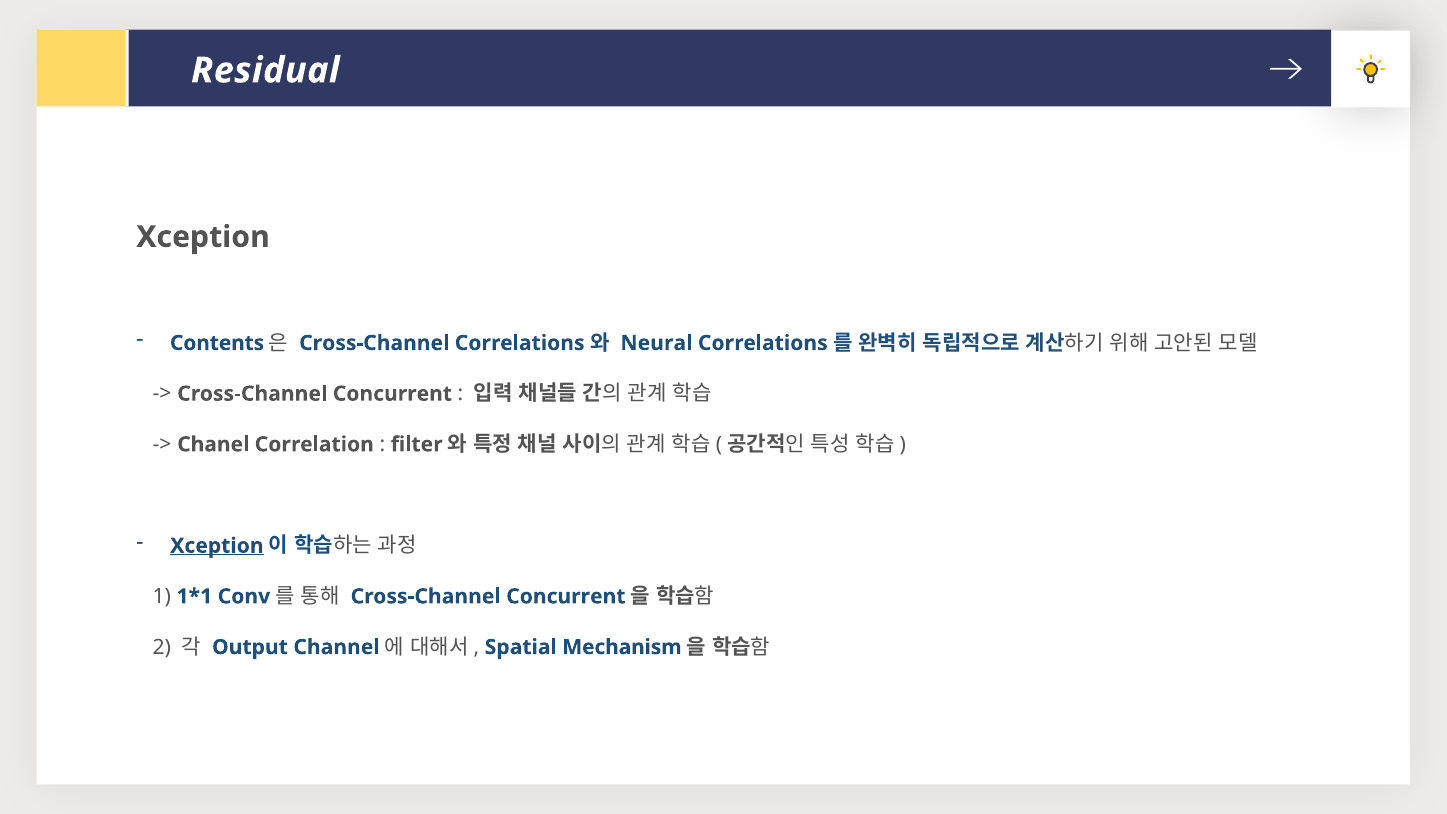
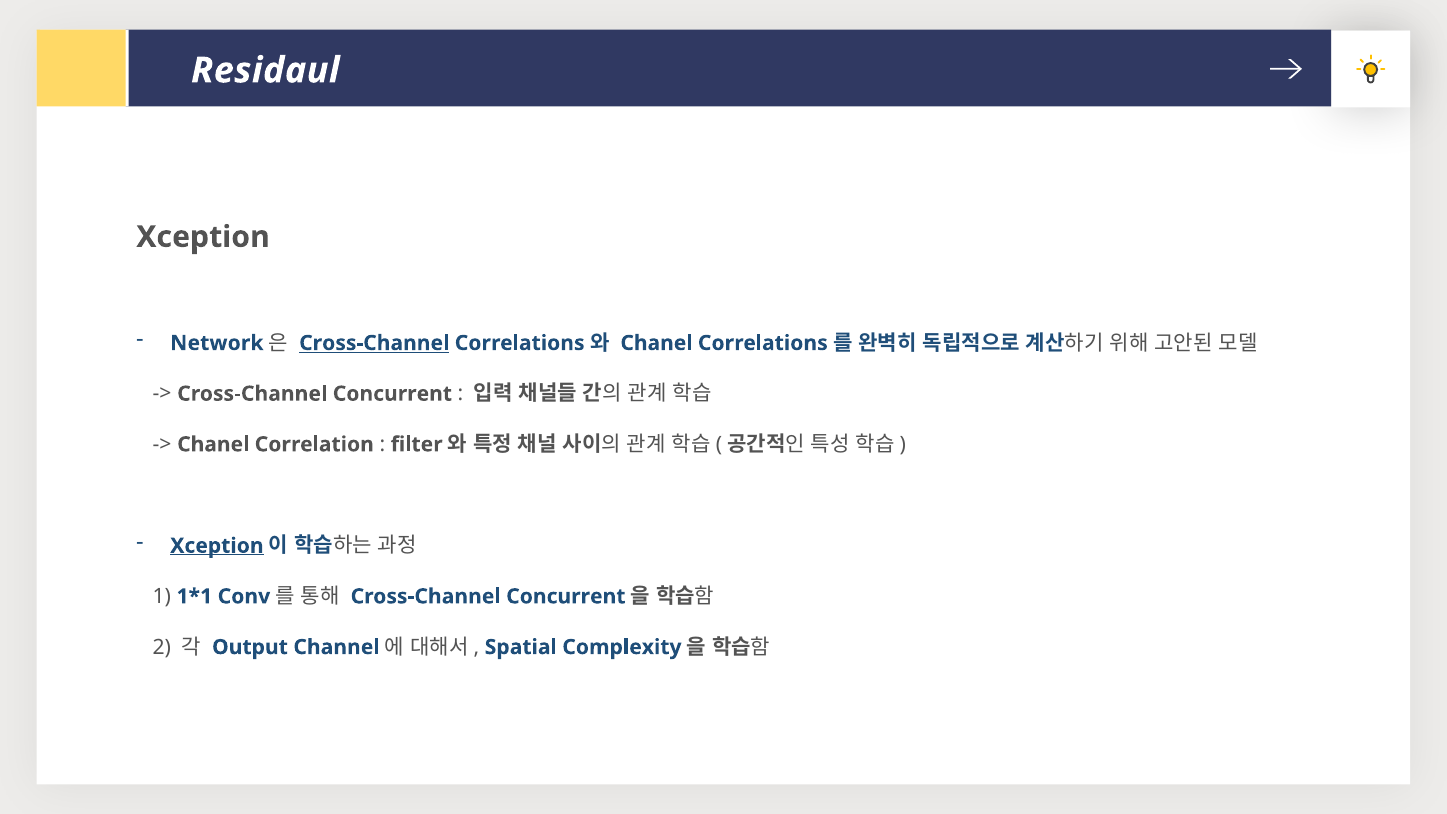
Residual: Residual -> Residaul (265, 71)
Contents: Contents -> Network (217, 343)
Cross-Channel underline: none -> present (374, 343)
Neural: Neural -> Chanel (656, 343)
Mechanism: Mechanism -> Complexity (622, 647)
